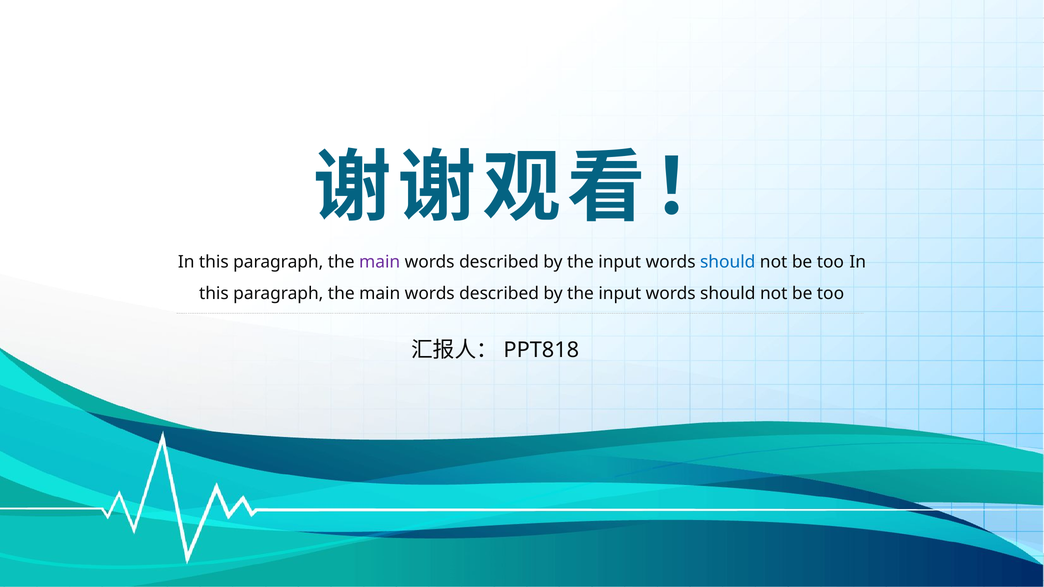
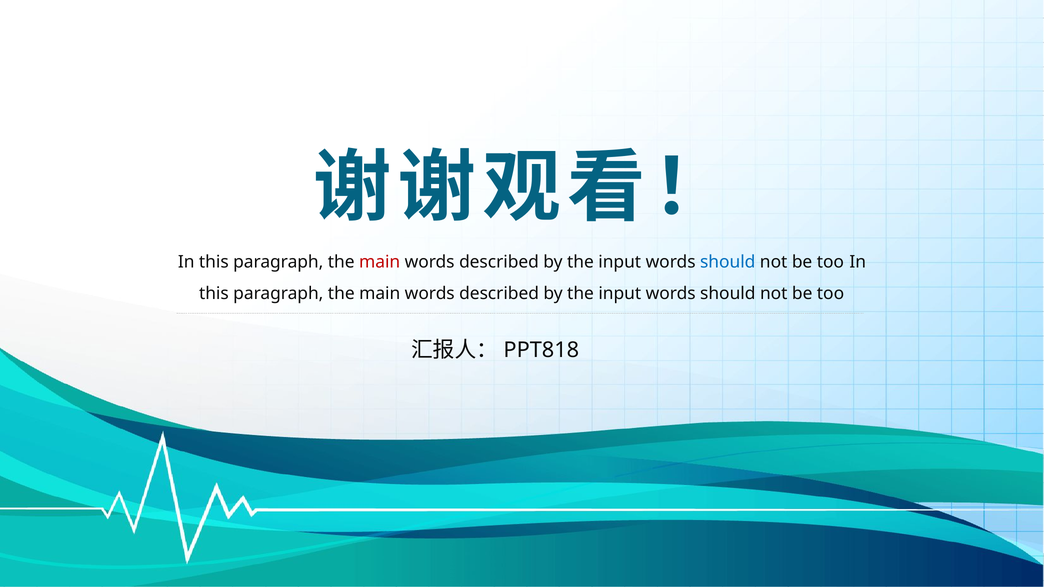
main colour: purple -> red (380, 262)
